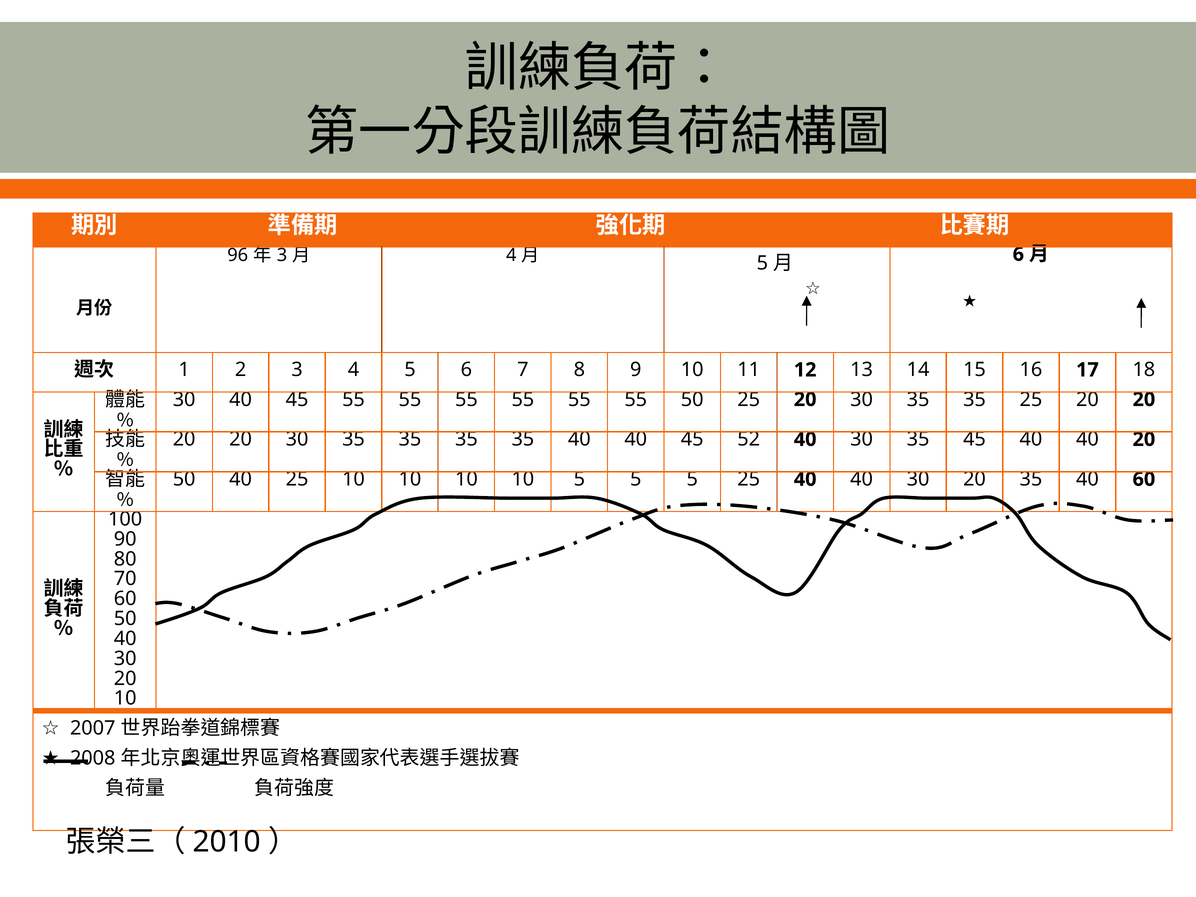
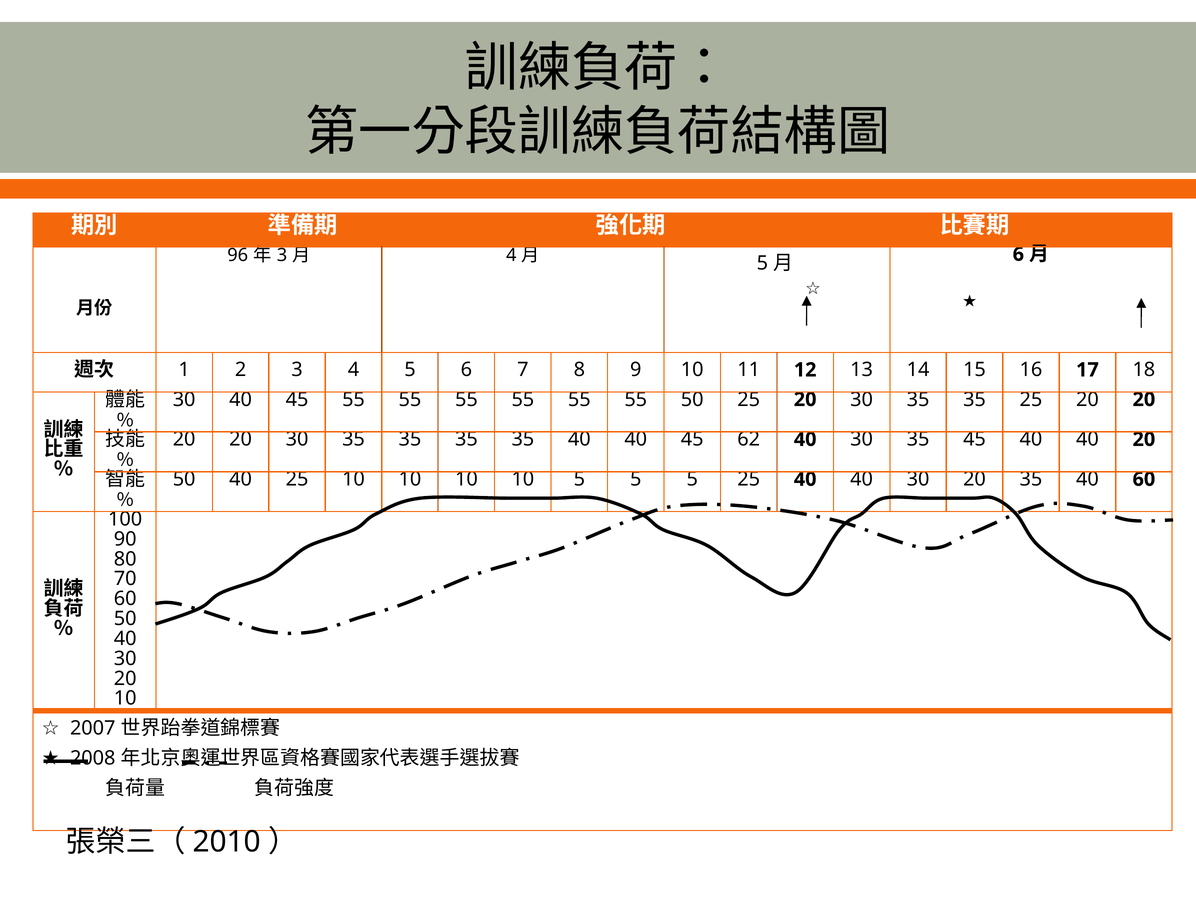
52: 52 -> 62 (749, 439)
